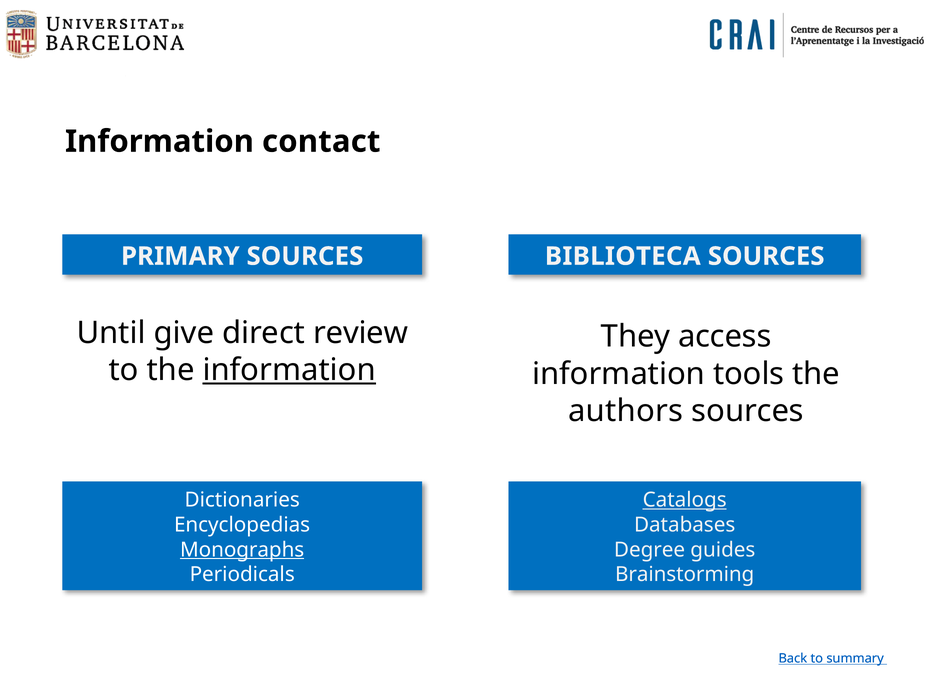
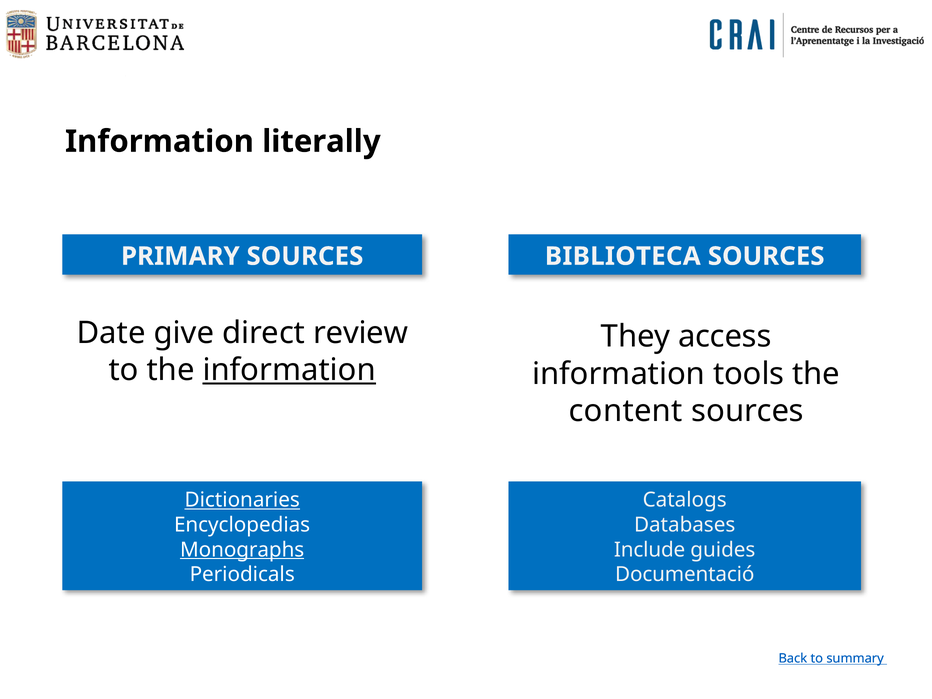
contact: contact -> literally (321, 142)
Until: Until -> Date (111, 333)
authors: authors -> content (626, 411)
Dictionaries underline: none -> present (242, 500)
Catalogs underline: present -> none (685, 500)
Degree: Degree -> Include (650, 550)
Brainstorming: Brainstorming -> Documentació (685, 575)
